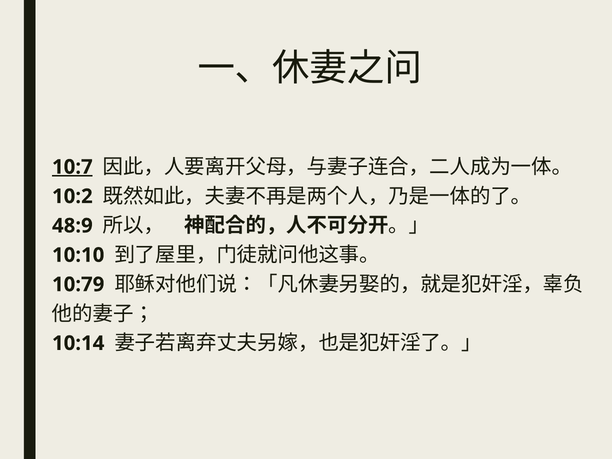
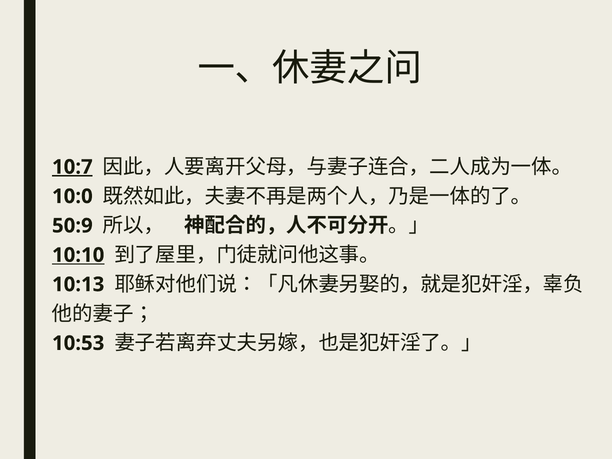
10:2: 10:2 -> 10:0 (72, 196)
48:9: 48:9 -> 50:9 (72, 226)
10:10 underline: none -> present (78, 255)
10:79: 10:79 -> 10:13 (78, 284)
10:14: 10:14 -> 10:53 (78, 343)
